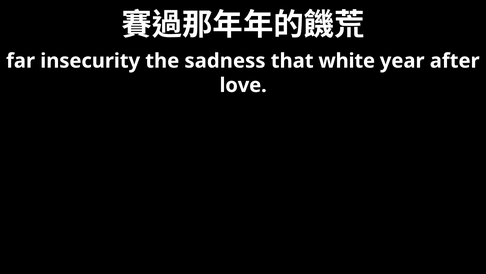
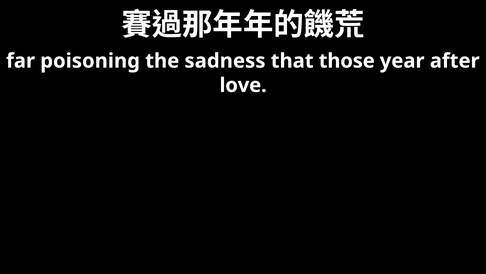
insecurity: insecurity -> poisoning (90, 61)
white: white -> those (347, 61)
